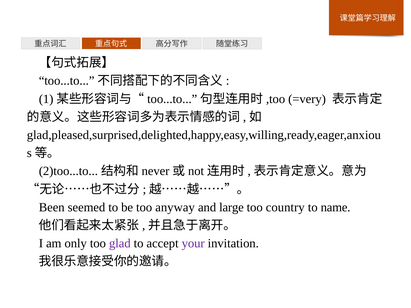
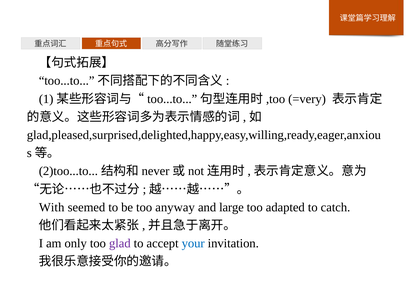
Been: Been -> With (52, 207)
country: country -> adapted (285, 207)
name: name -> catch (336, 207)
your colour: purple -> blue (193, 244)
